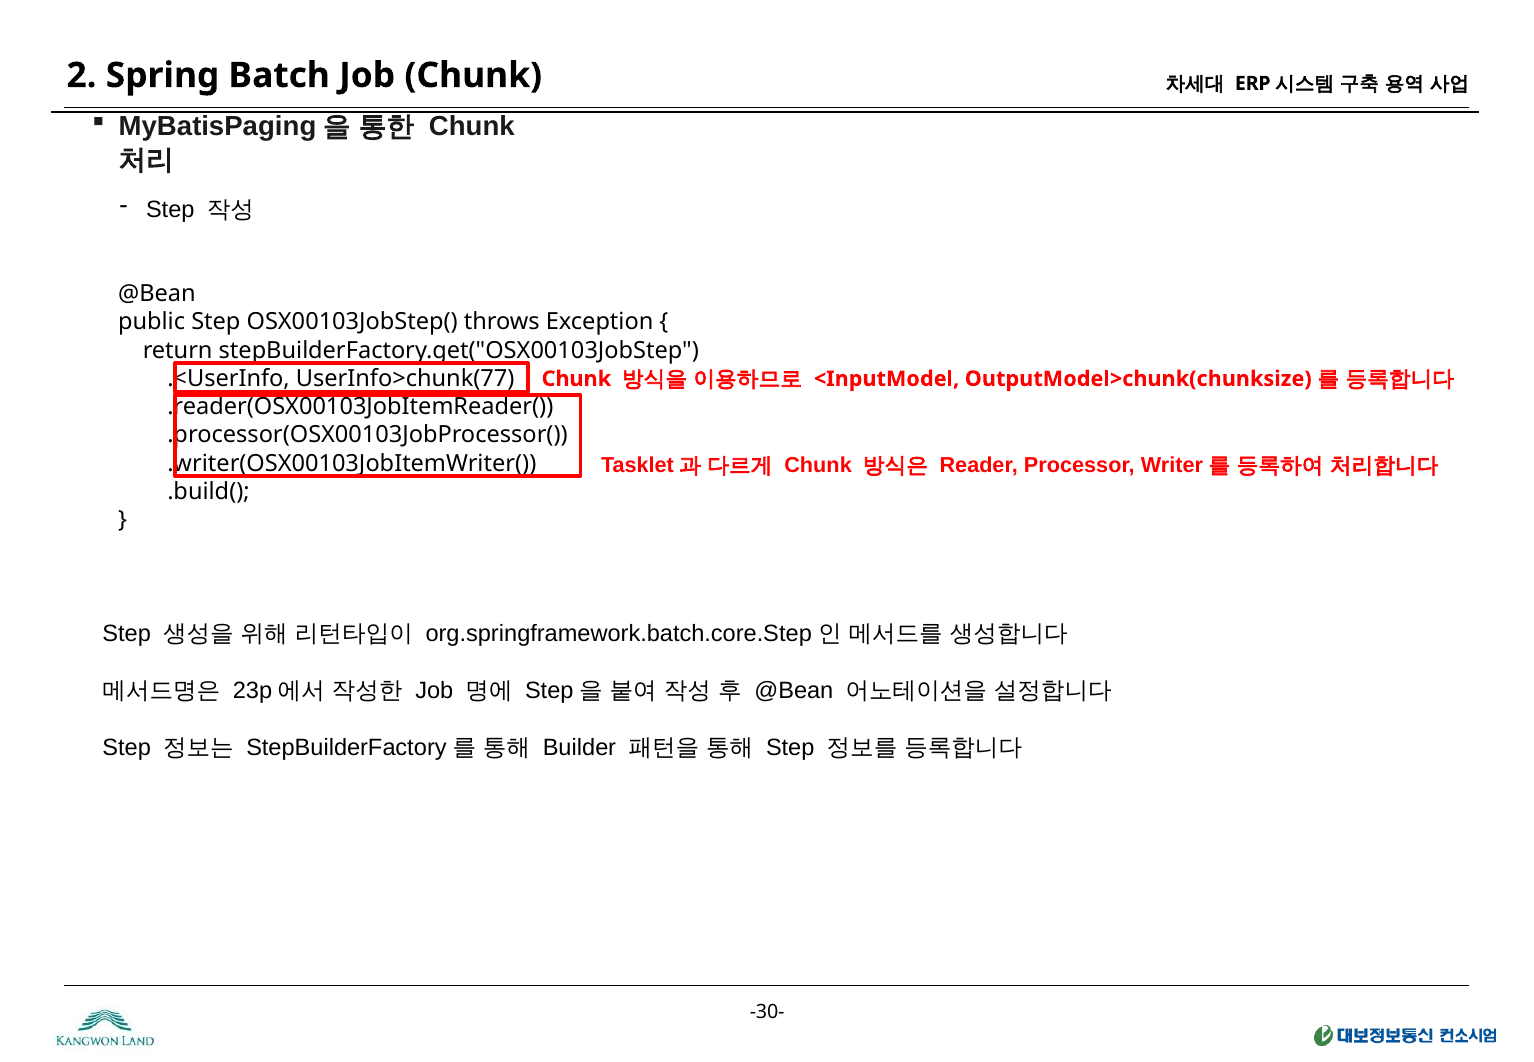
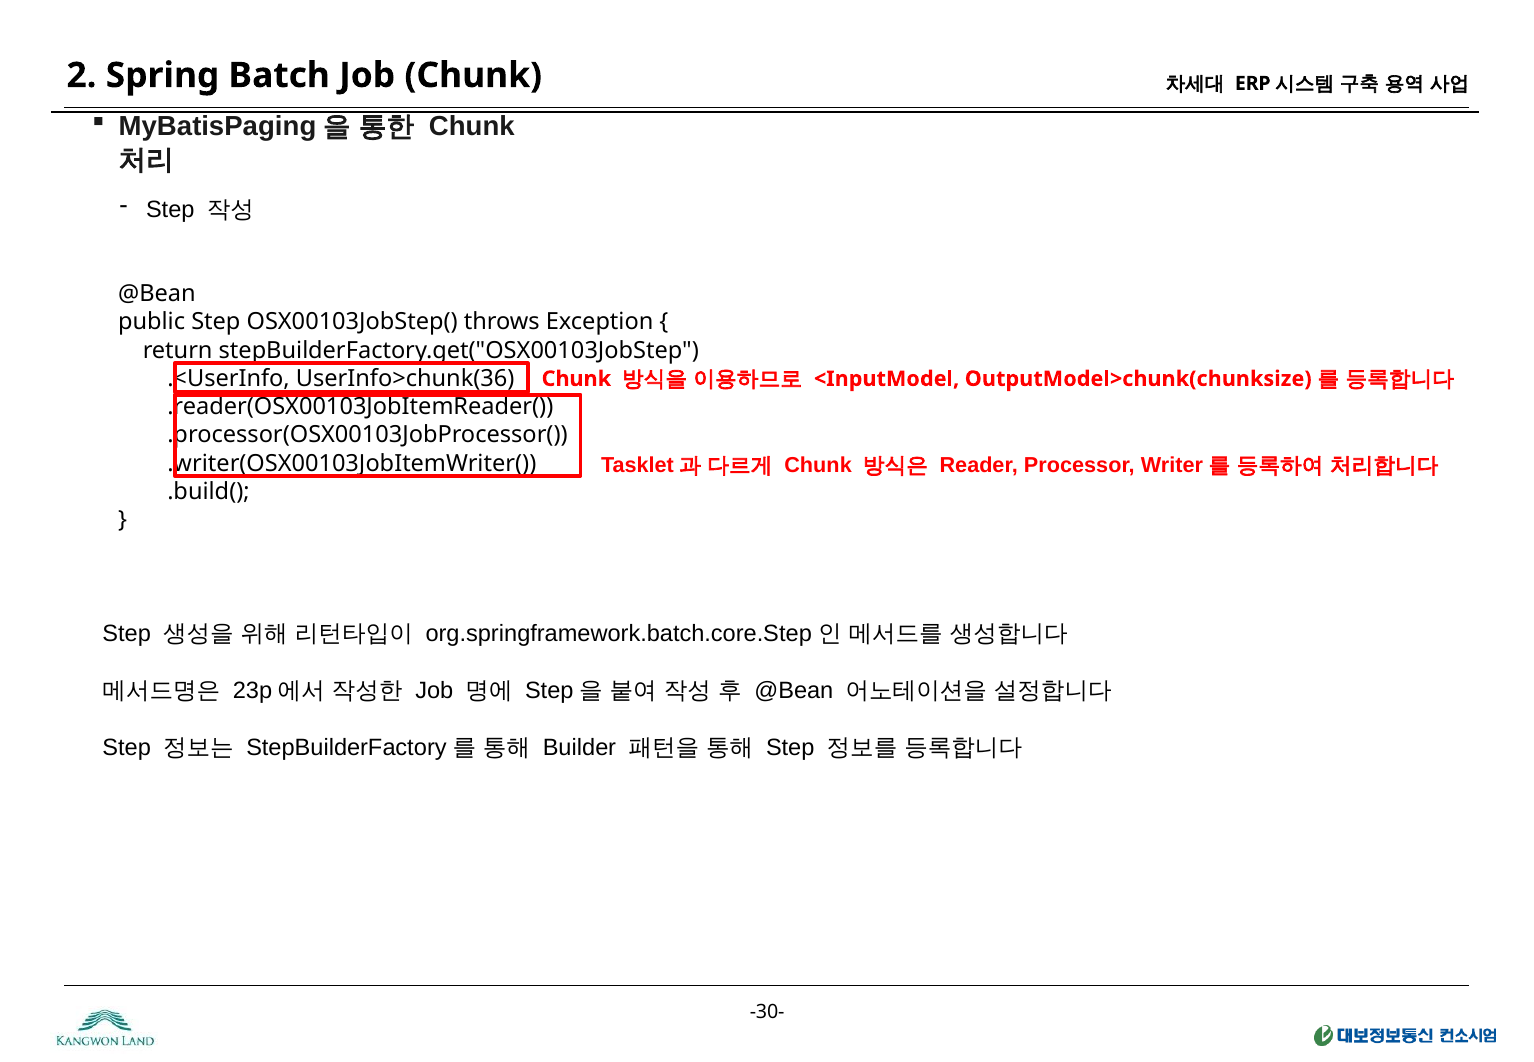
UserInfo>chunk(77: UserInfo>chunk(77 -> UserInfo>chunk(36 (405, 379)
